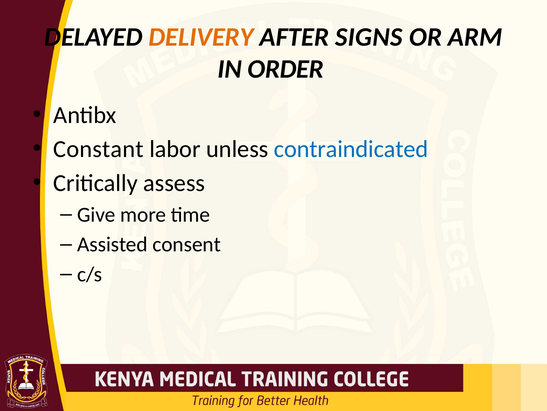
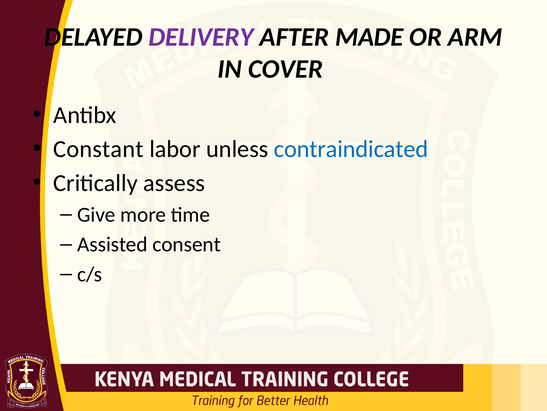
DELIVERY colour: orange -> purple (201, 37)
SIGNS: SIGNS -> MADE (369, 37)
ORDER: ORDER -> COVER (286, 69)
